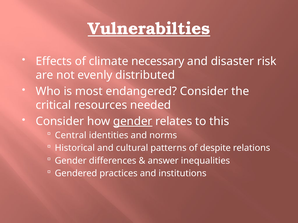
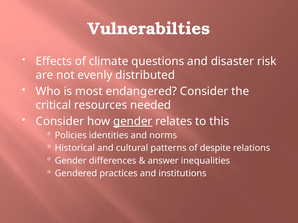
Vulnerabilties underline: present -> none (149, 29)
necessary: necessary -> questions (158, 61)
Central: Central -> Policies (71, 136)
